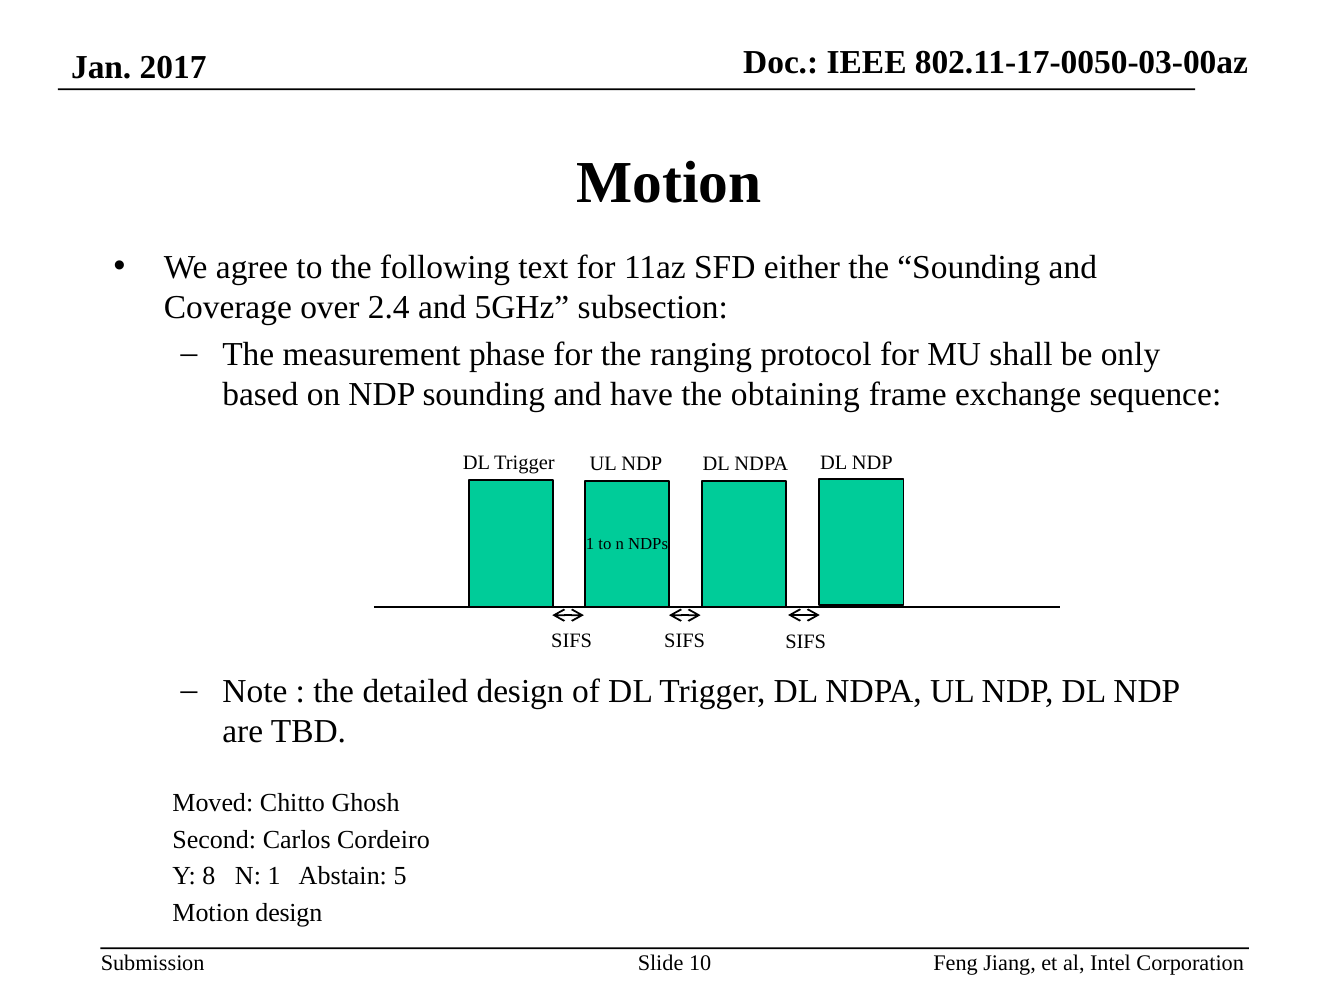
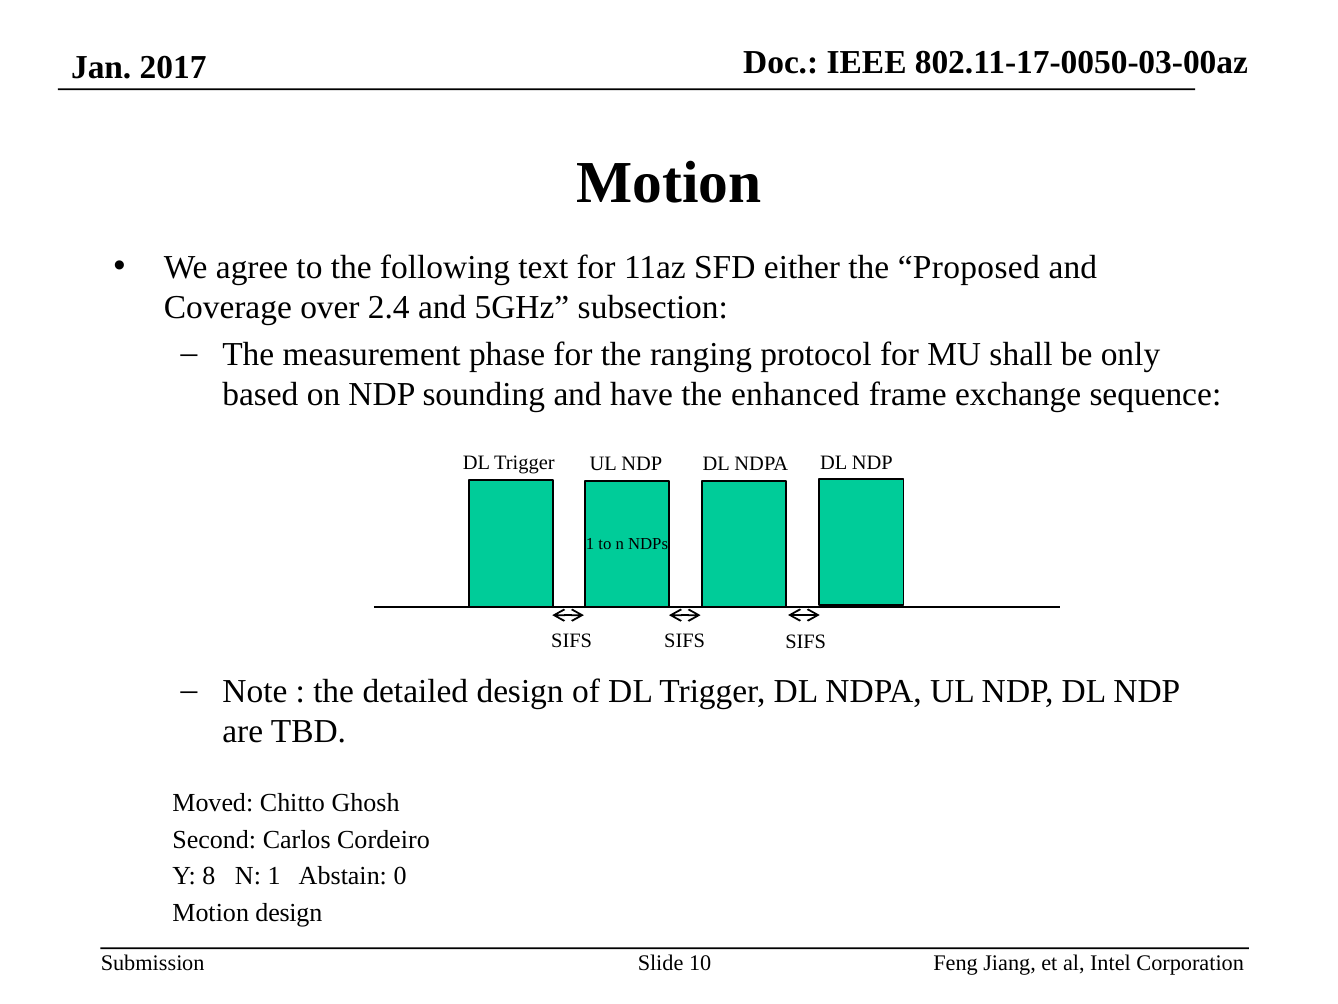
the Sounding: Sounding -> Proposed (969, 267)
obtaining: obtaining -> enhanced (795, 395)
5: 5 -> 0 (400, 876)
